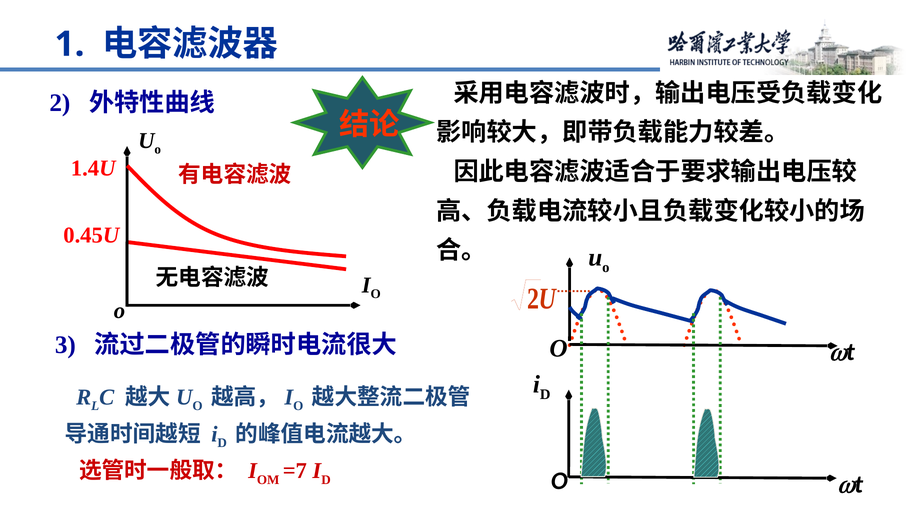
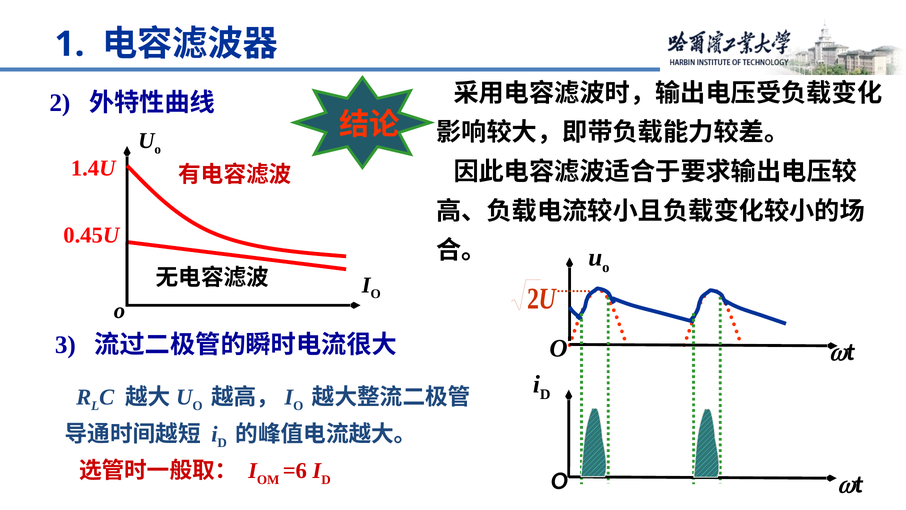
=7: =7 -> =6 (295, 471)
